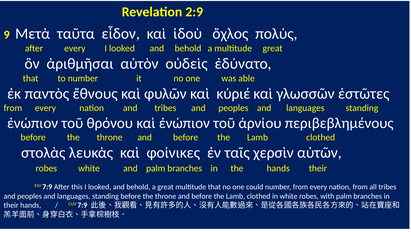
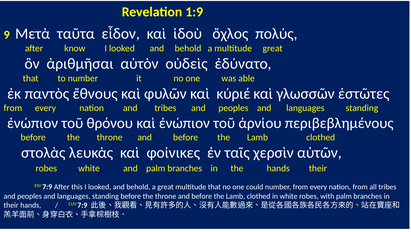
2:9: 2:9 -> 1:9 (194, 12)
after every: every -> know (75, 48)
